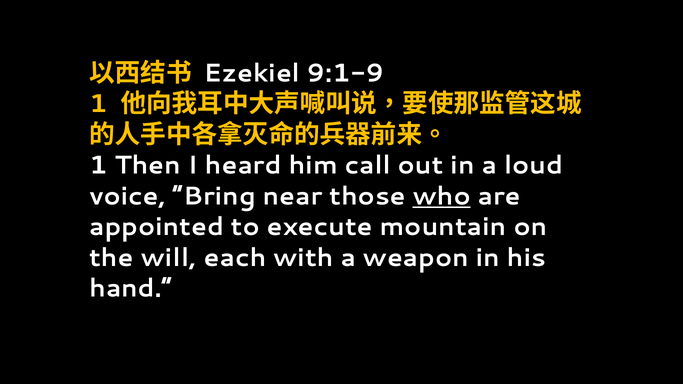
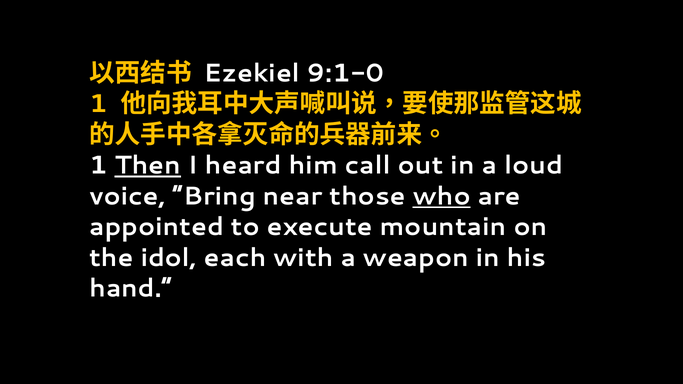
9:1-9: 9:1-9 -> 9:1-0 (346, 73)
Then underline: none -> present (148, 166)
will: will -> idol (169, 258)
